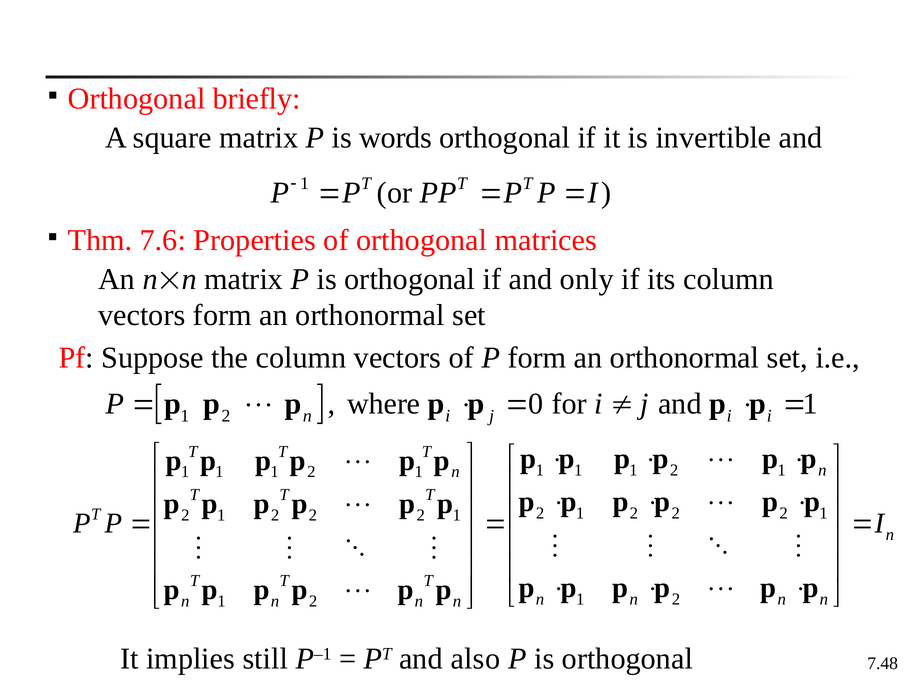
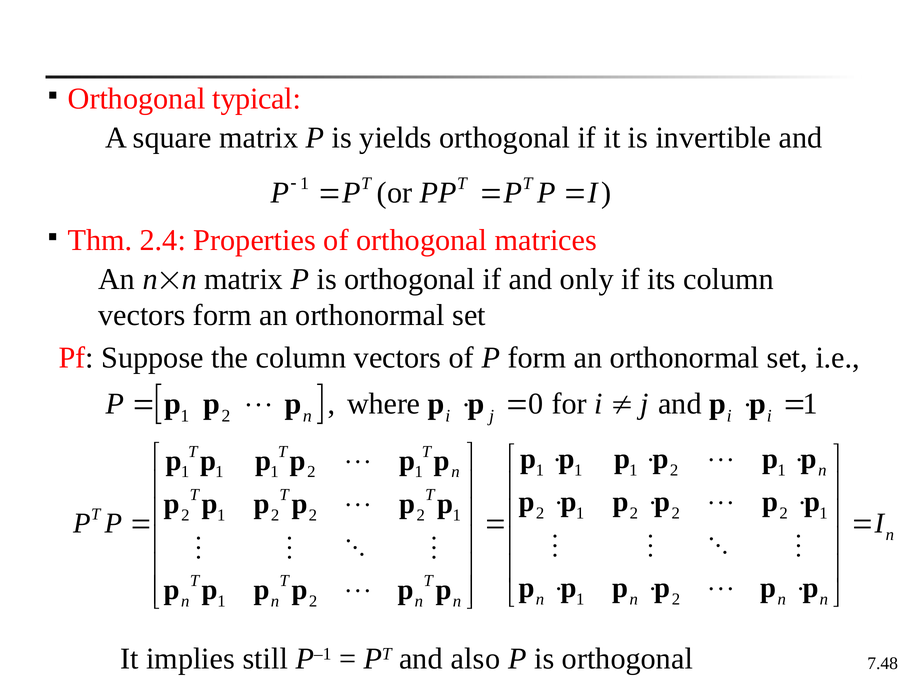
briefly: briefly -> typical (257, 99)
words: words -> yields (396, 138)
7.6: 7.6 -> 2.4 (163, 240)
